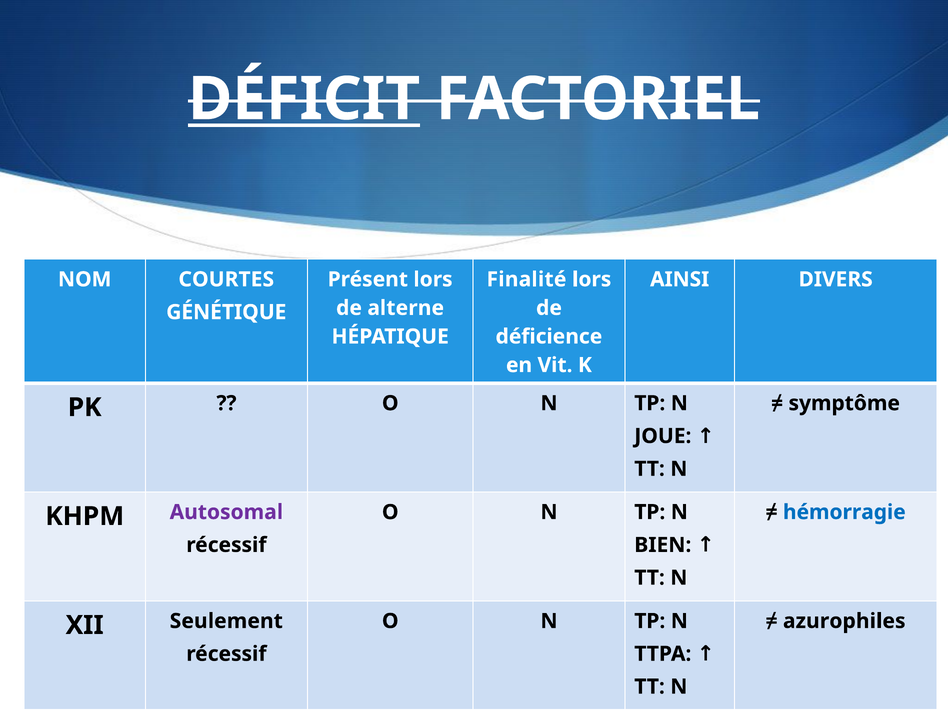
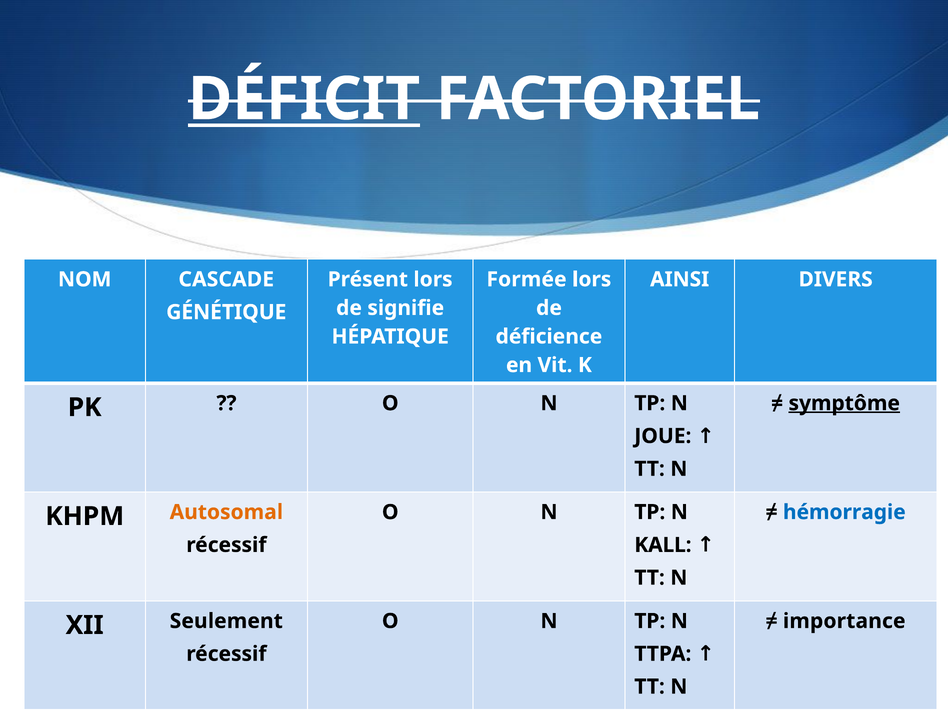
COURTES: COURTES -> CASCADE (226, 279)
Finalité: Finalité -> Formée (526, 279)
alterne: alterne -> signifie (406, 308)
symptôme underline: none -> present (844, 403)
Autosomal colour: purple -> orange (226, 512)
BIEN: BIEN -> KALL (663, 545)
azurophiles: azurophiles -> importance (844, 621)
